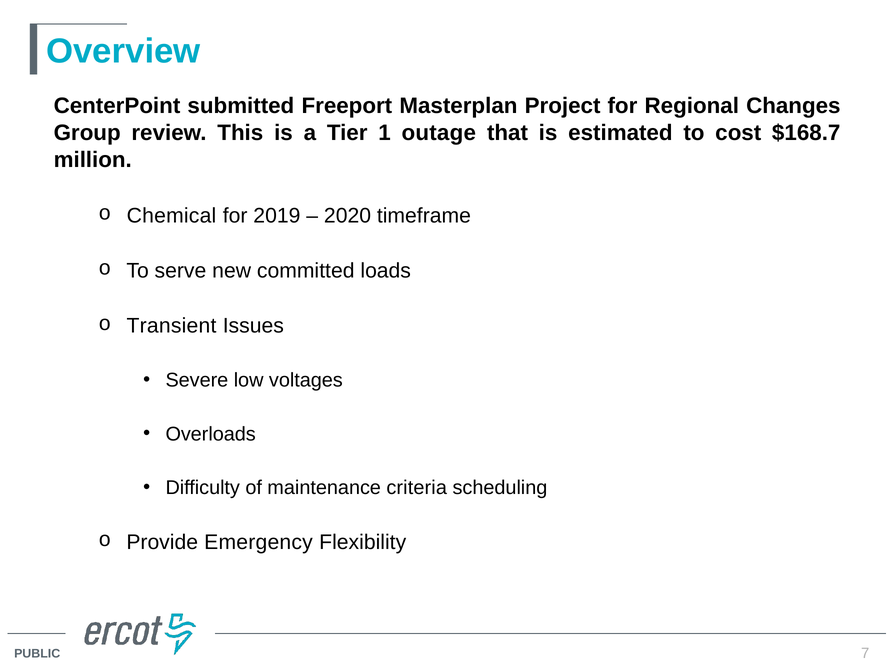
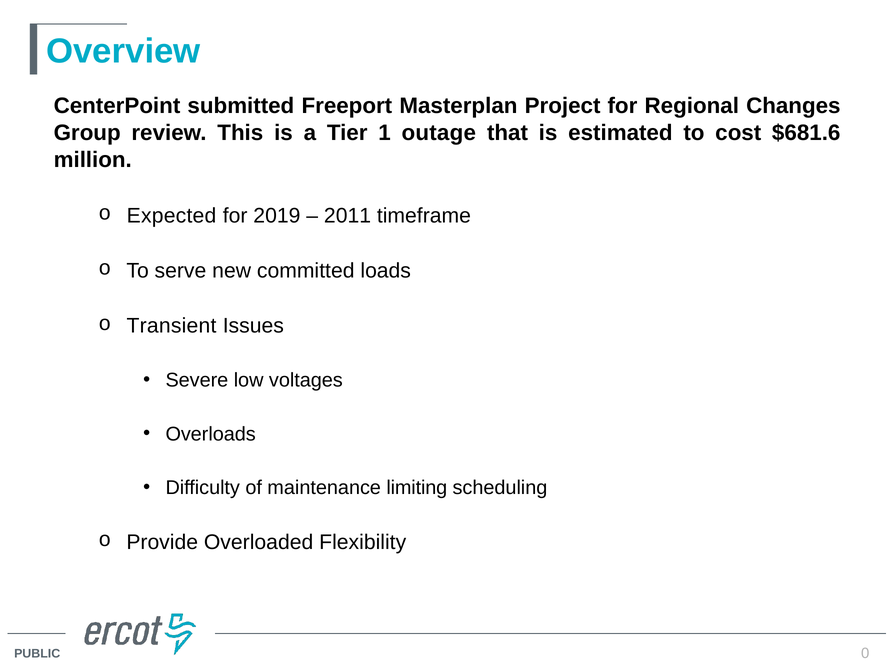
$168.7: $168.7 -> $681.6 (806, 133)
Chemical: Chemical -> Expected (172, 216)
2020: 2020 -> 2011 (348, 216)
criteria: criteria -> limiting (417, 488)
Emergency: Emergency -> Overloaded (259, 542)
7: 7 -> 0 (865, 654)
